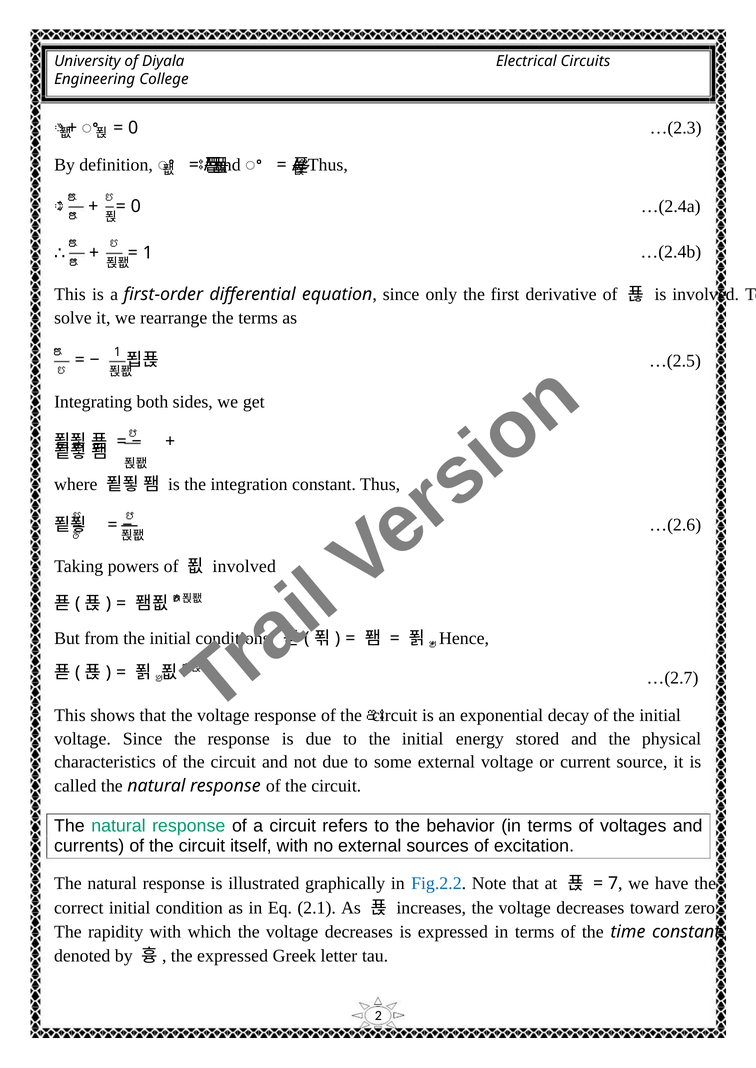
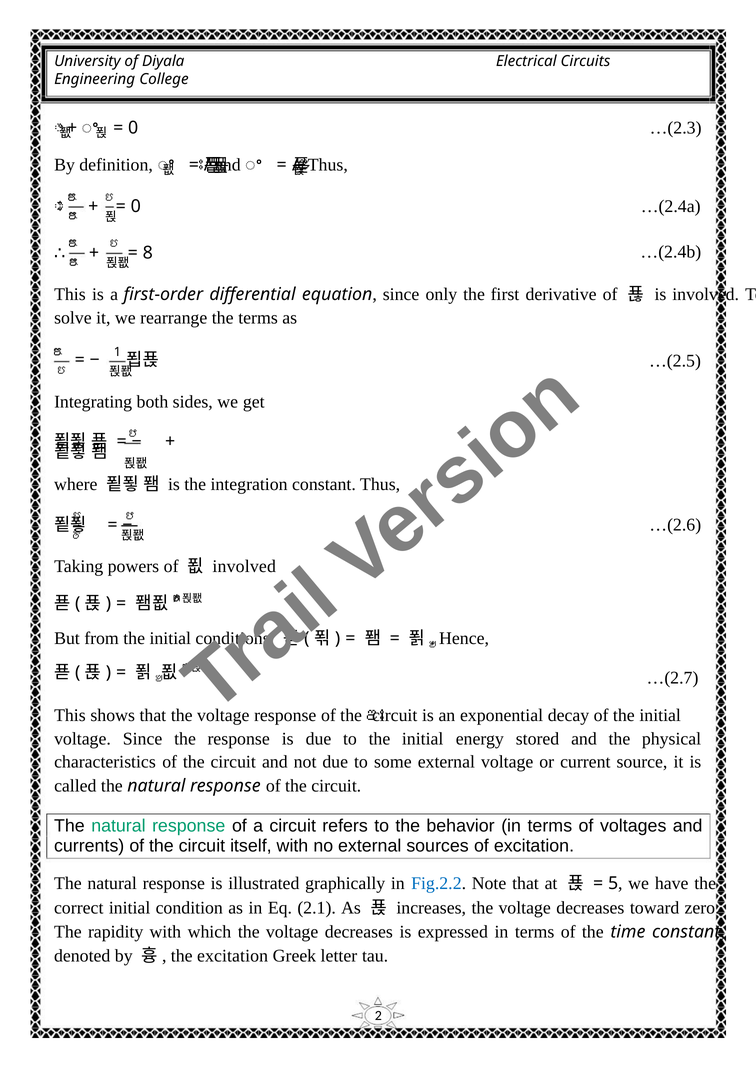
1: 1 -> 8 (148, 253)
7: 7 -> 5 (613, 884)
the expressed: expressed -> excitation (233, 956)
